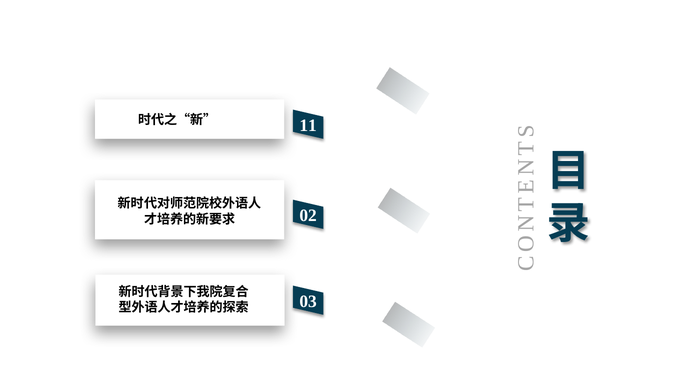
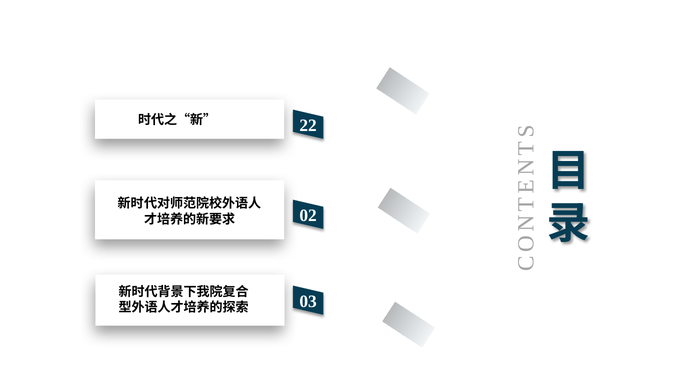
11: 11 -> 22 (308, 125)
